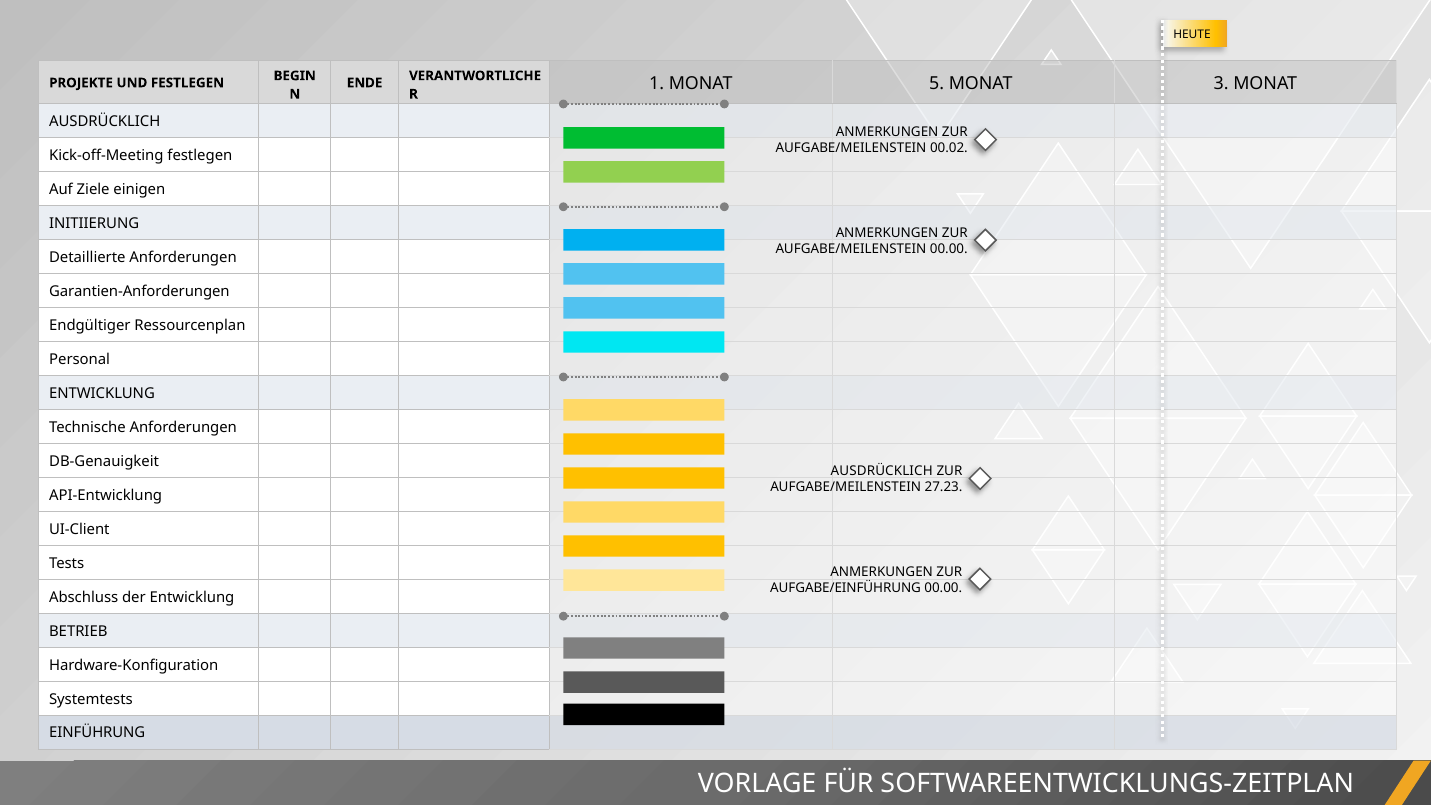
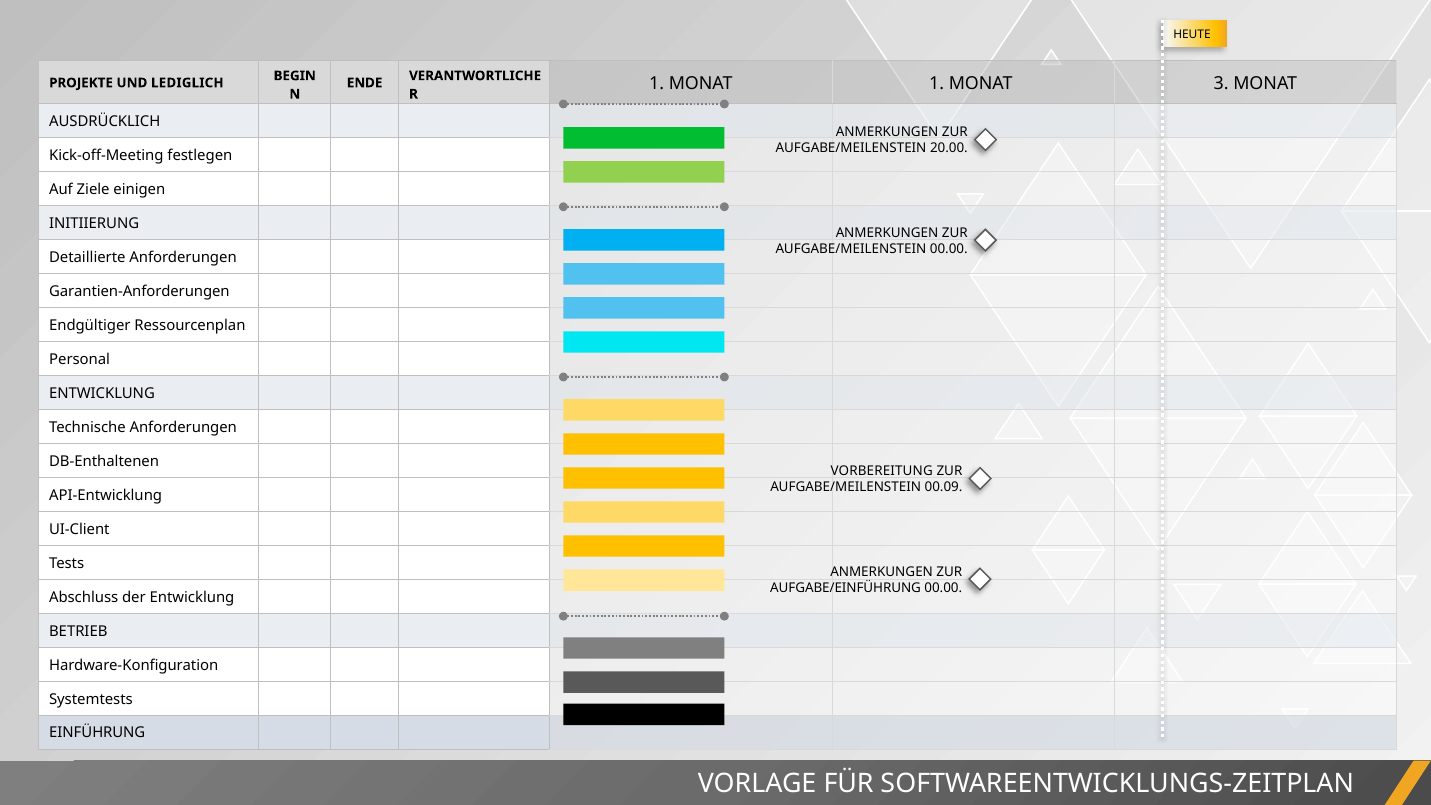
MONAT 5: 5 -> 1 (937, 83)
UND FESTLEGEN: FESTLEGEN -> LEDIGLICH (187, 83)
00.02: 00.02 -> 20.00 (949, 148)
DB-Genauigkeit: DB-Genauigkeit -> DB-Enthaltenen (104, 461)
AUSDRÜCKLICH: AUSDRÜCKLICH -> VORBEREITUNG (882, 471)
27.23: 27.23 -> 00.09 (944, 487)
